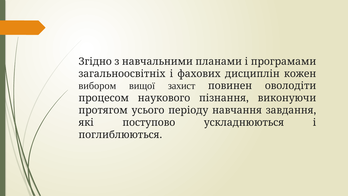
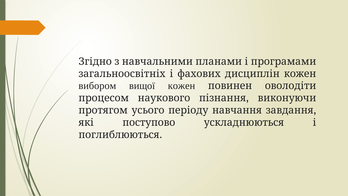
вищої захист: захист -> кожен (182, 86)
